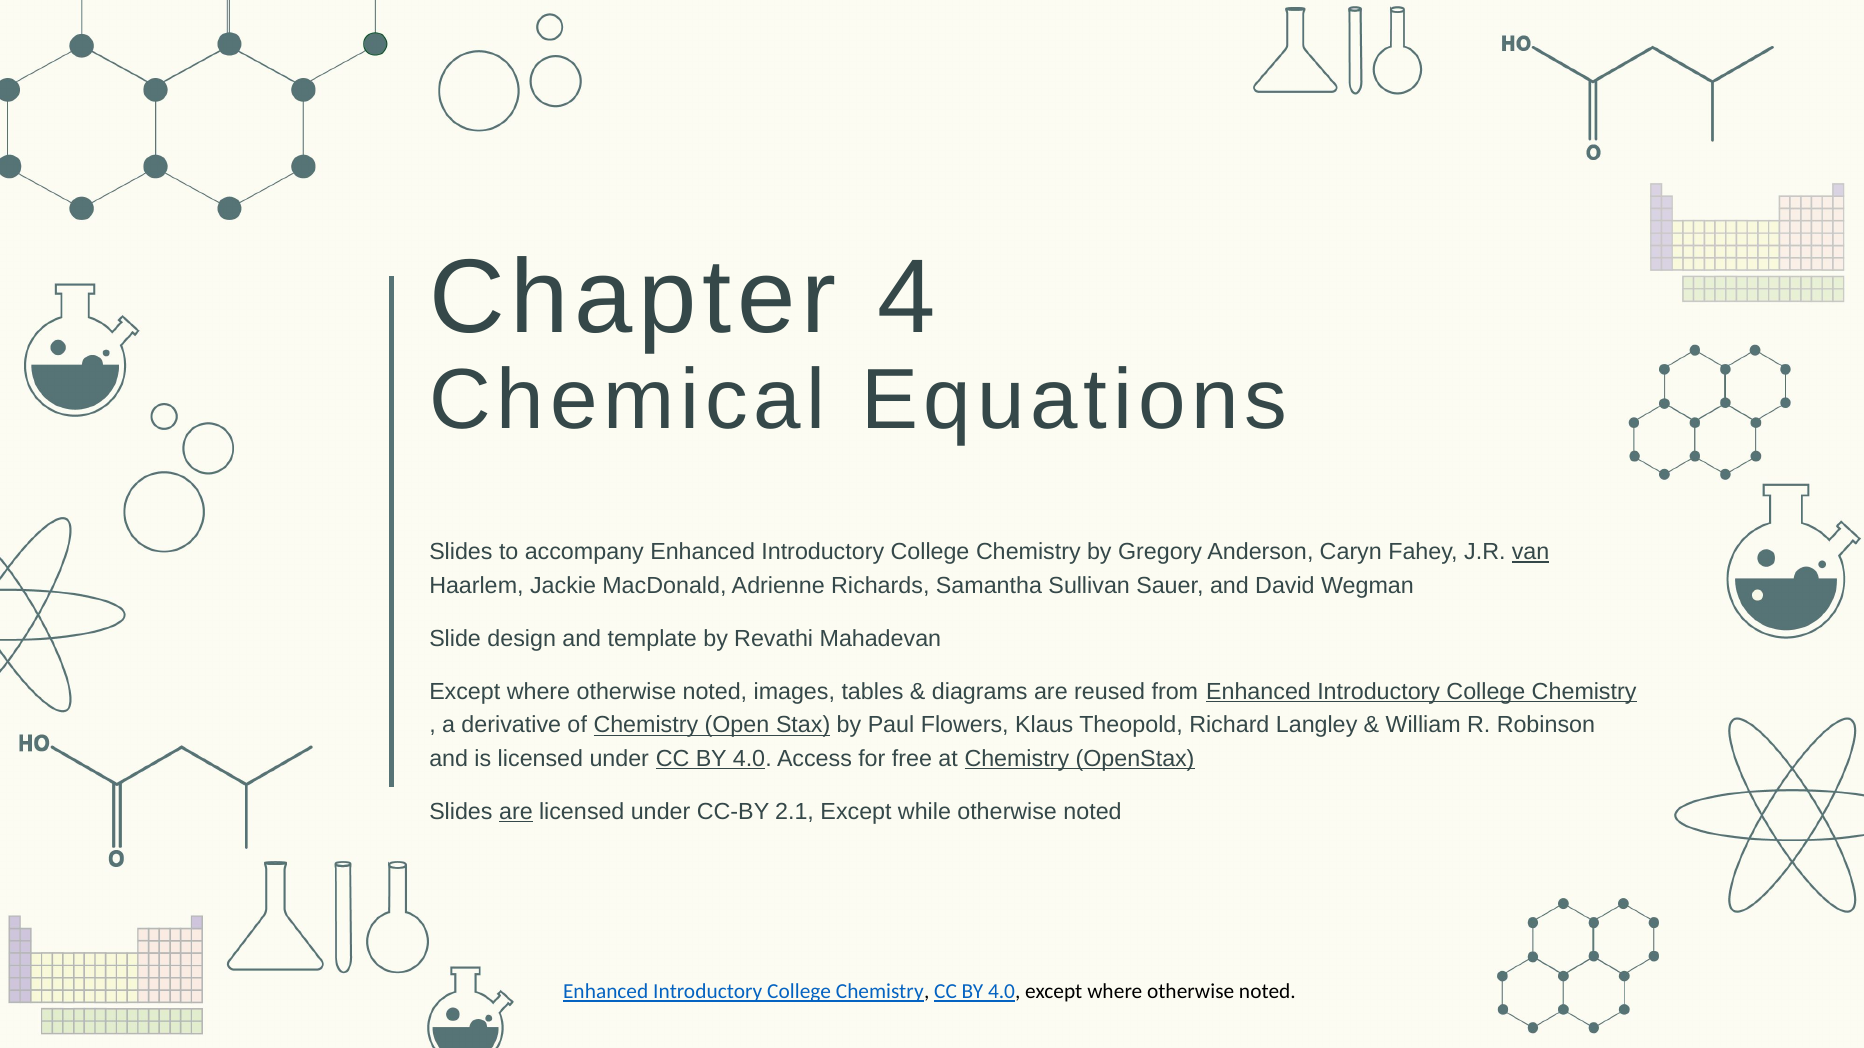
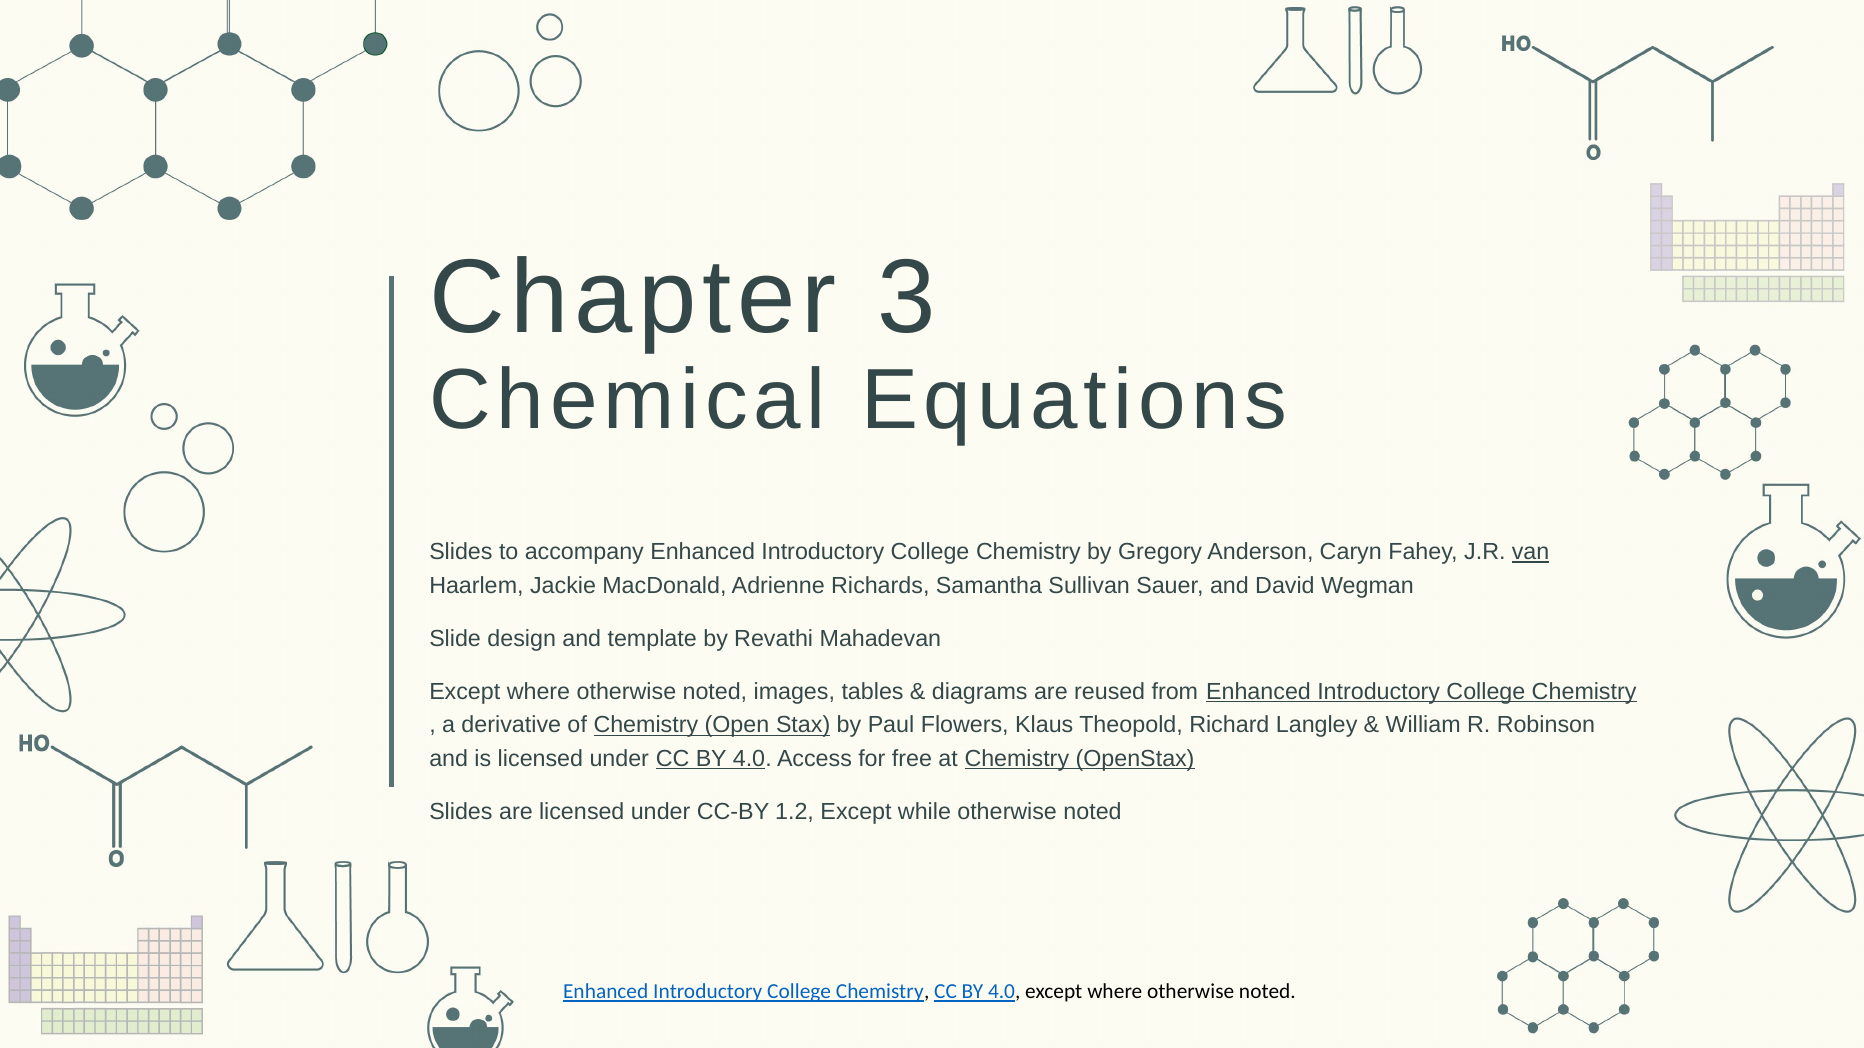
4: 4 -> 3 (906, 298)
are underline: present -> none (516, 812)
2.1: 2.1 -> 1.2 (795, 812)
